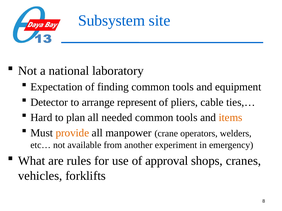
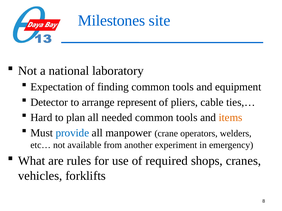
Subsystem: Subsystem -> Milestones (112, 21)
provide colour: orange -> blue (72, 133)
approval: approval -> required (167, 161)
